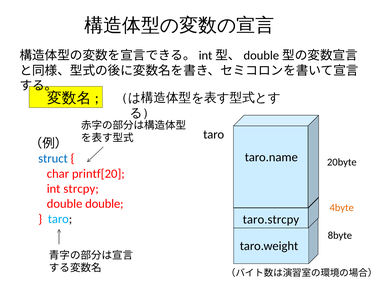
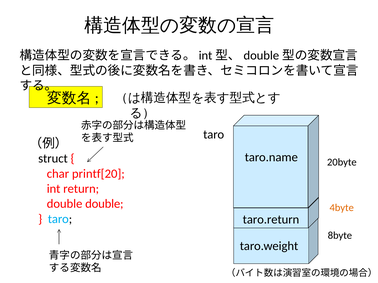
struct colour: blue -> black (53, 159)
strcpy: strcpy -> return (81, 189)
taro.strcpy: taro.strcpy -> taro.return (271, 220)
